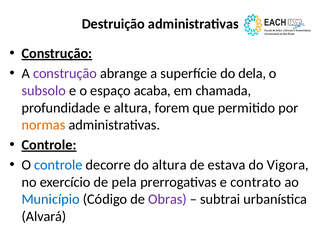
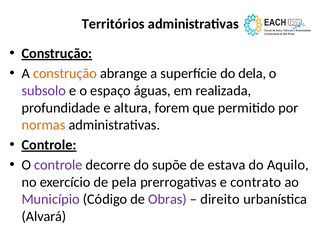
Destruição: Destruição -> Territórios (113, 24)
construção colour: purple -> orange (65, 73)
acaba: acaba -> águas (152, 91)
chamada: chamada -> realizada (223, 91)
controle colour: blue -> purple (58, 165)
do altura: altura -> supõe (169, 165)
Vigora: Vigora -> Aquilo (288, 165)
Município colour: blue -> purple (51, 199)
subtrai: subtrai -> direito (220, 199)
